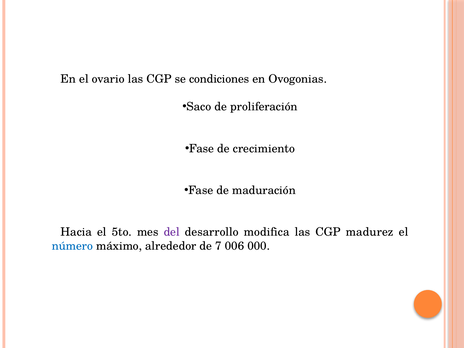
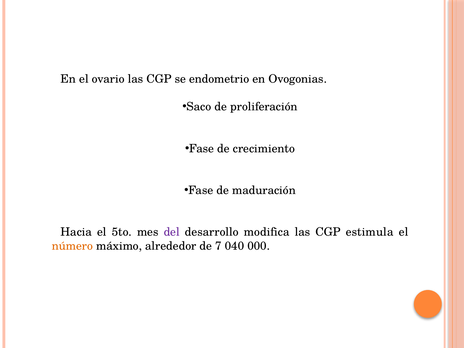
condiciones: condiciones -> endometrio (219, 79)
madurez: madurez -> estimula (370, 232)
número colour: blue -> orange (72, 246)
006: 006 -> 040 (234, 246)
